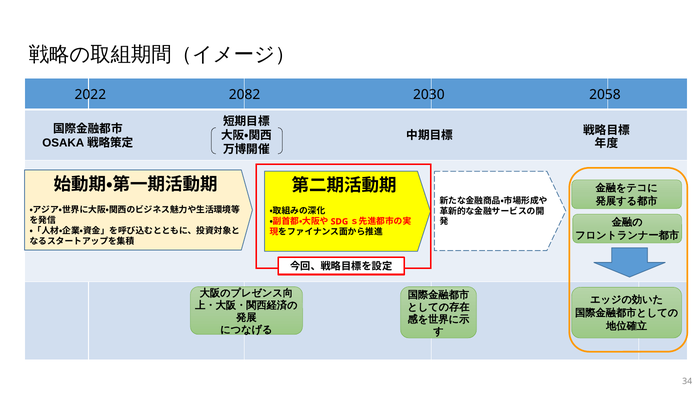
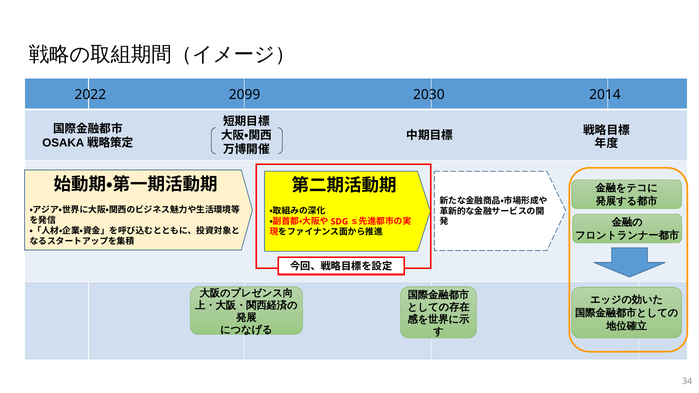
2082: 2082 -> 2099 (245, 95)
2058: 2058 -> 2014 (605, 95)
